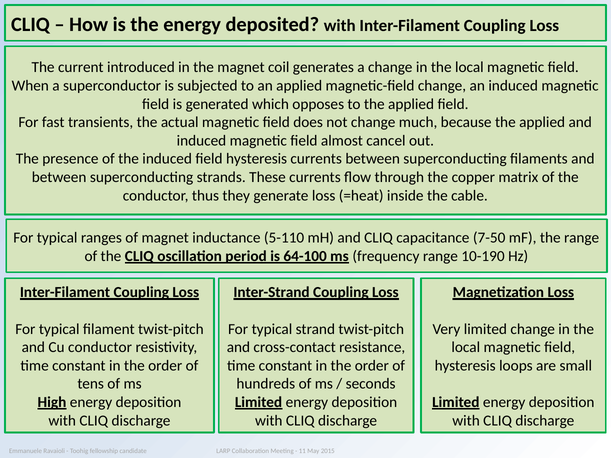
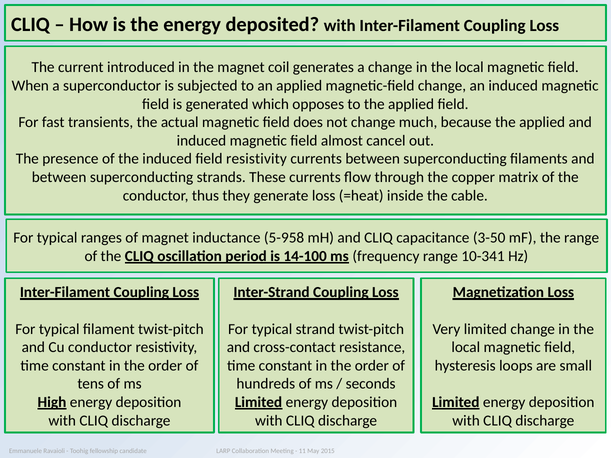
induced field hysteresis: hysteresis -> resistivity (256, 159)
5-110: 5-110 -> 5-958 (284, 238)
7-50: 7-50 -> 3-50 (489, 238)
64-100: 64-100 -> 14-100 (305, 256)
10-190: 10-190 -> 10-341 (483, 256)
